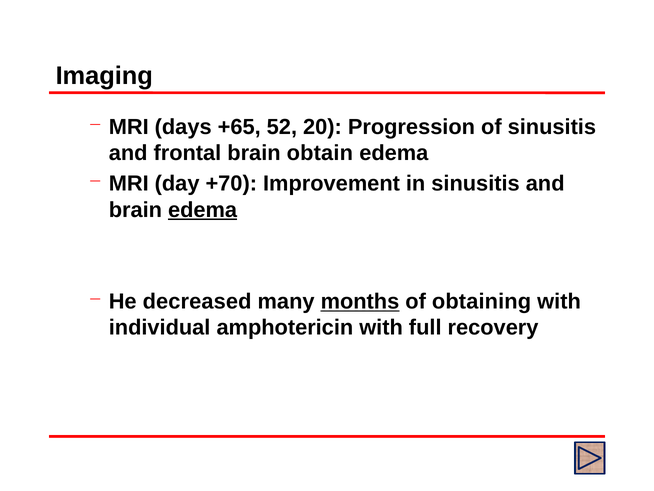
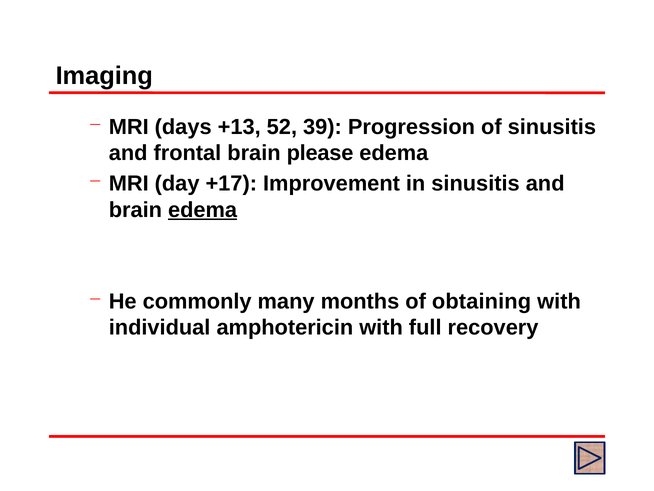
+65: +65 -> +13 (239, 127)
20: 20 -> 39 (322, 127)
obtain: obtain -> please (320, 153)
+70: +70 -> +17 (231, 184)
decreased: decreased -> commonly (197, 301)
months underline: present -> none (360, 301)
